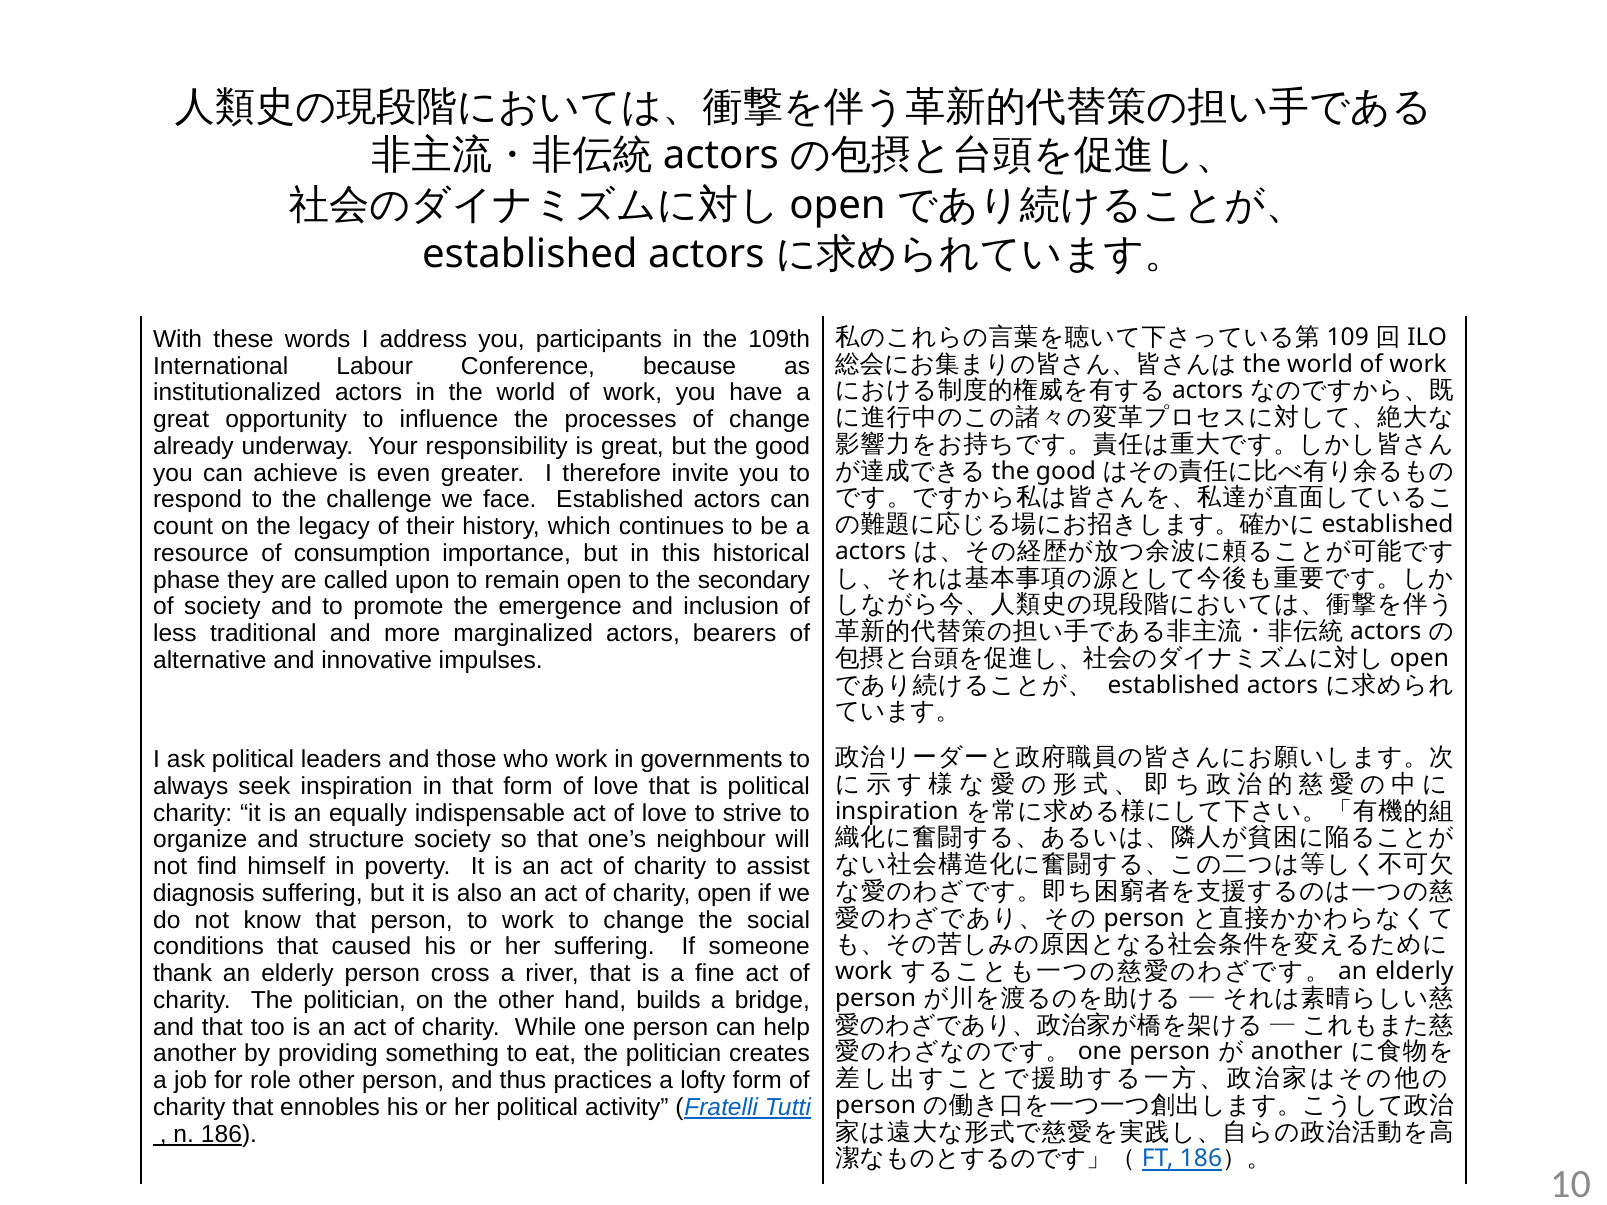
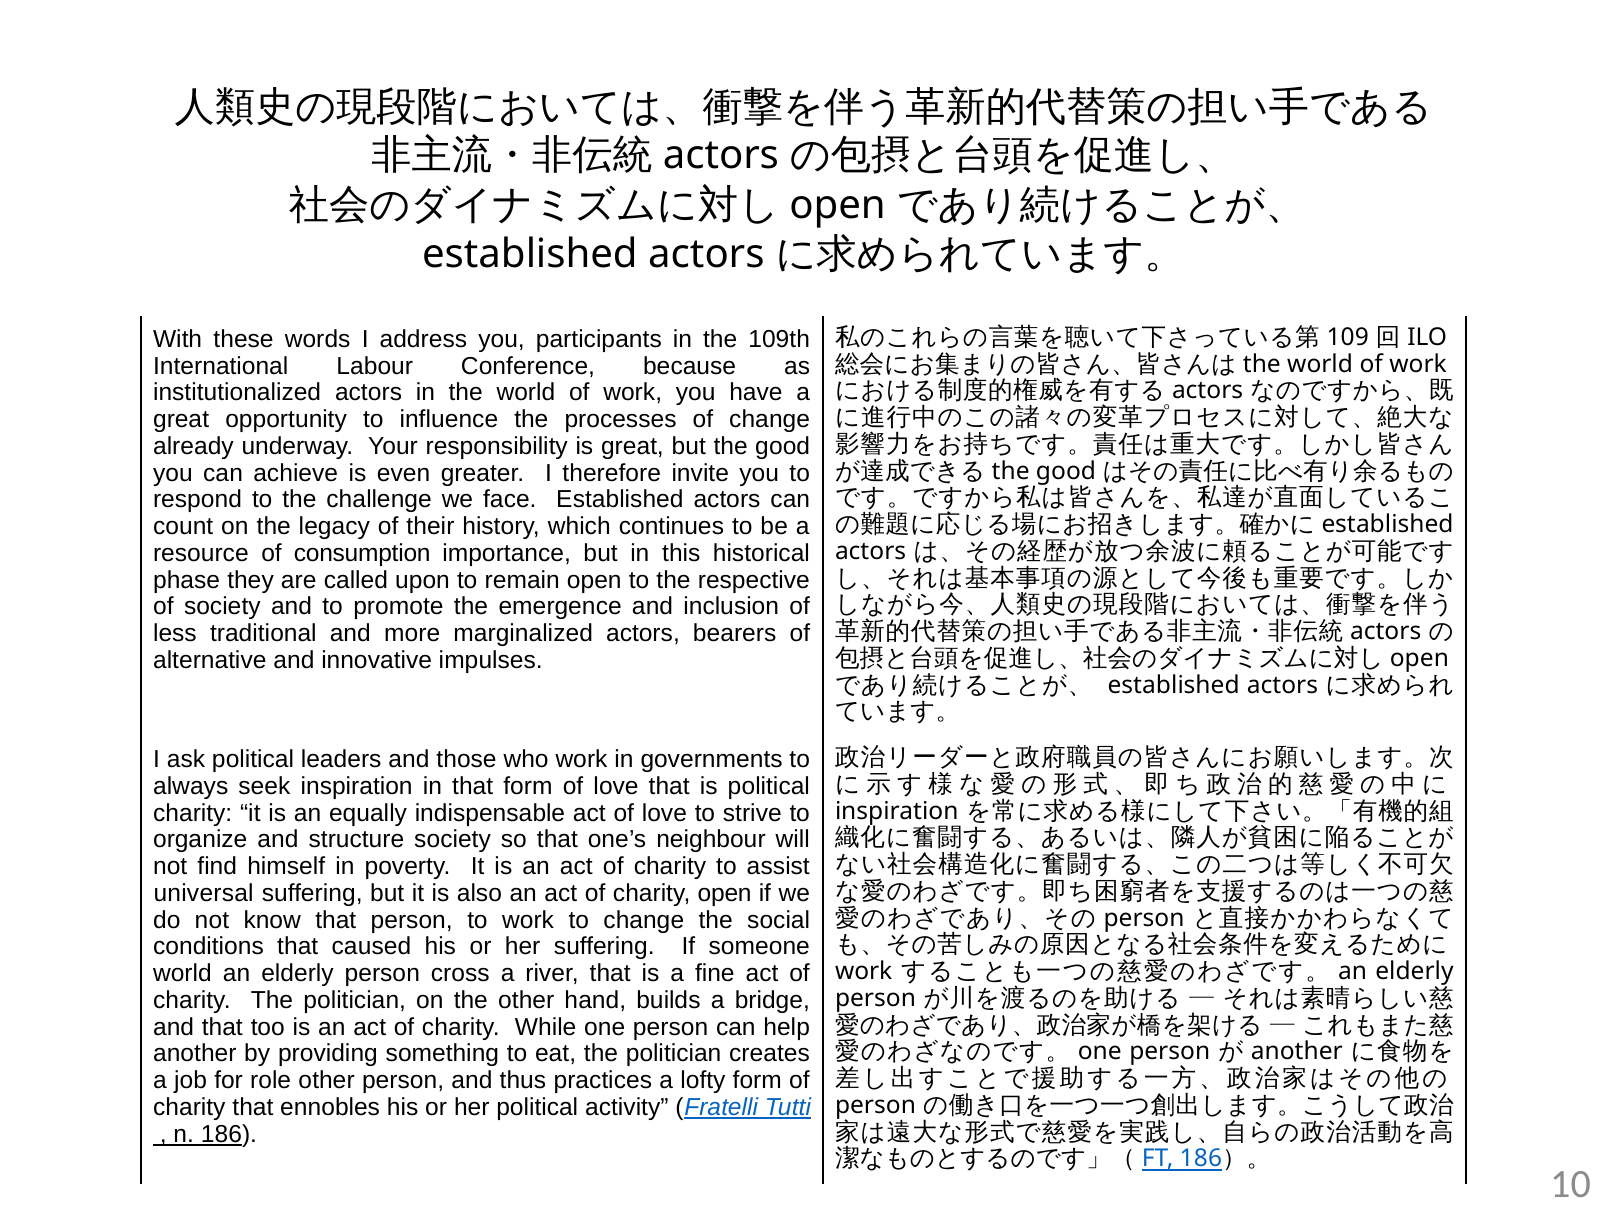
secondary: secondary -> respective (754, 580)
diagnosis: diagnosis -> universal (204, 894)
thank: thank -> world (182, 974)
